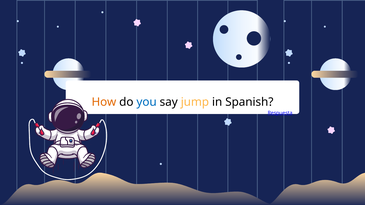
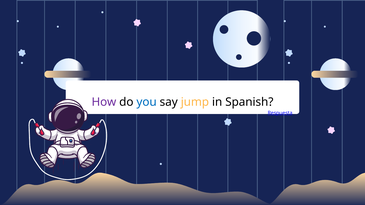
How colour: orange -> purple (104, 102)
